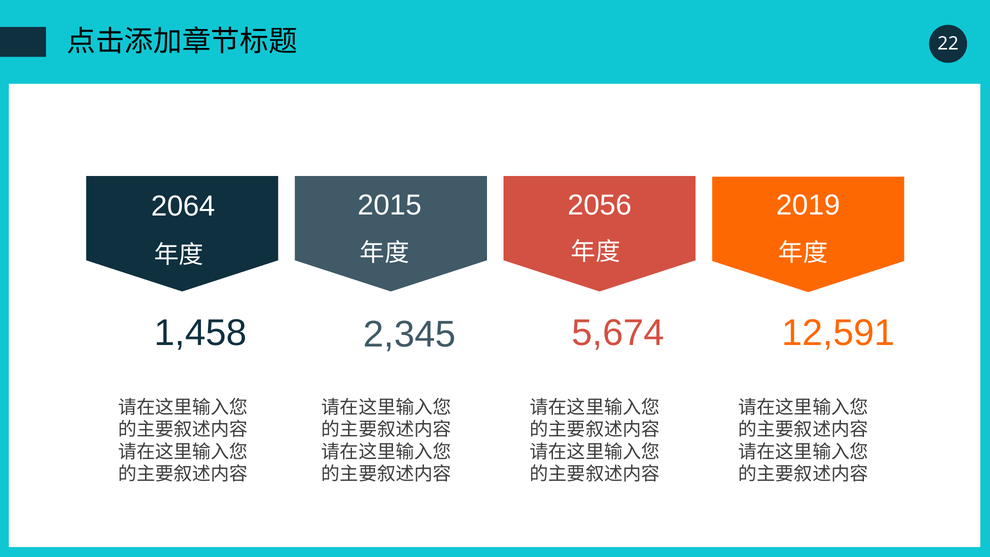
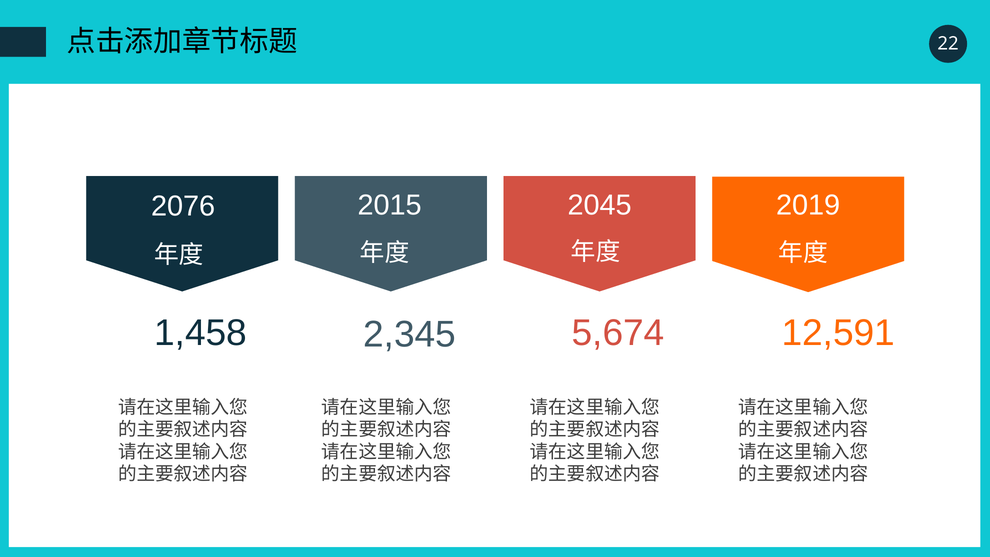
2056: 2056 -> 2045 (600, 205)
2064: 2064 -> 2076 (183, 206)
